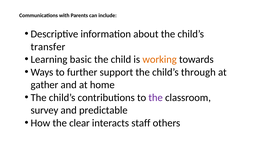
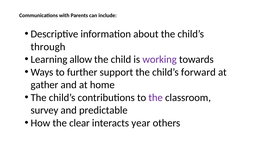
transfer: transfer -> through (48, 46)
basic: basic -> allow (81, 59)
working colour: orange -> purple (160, 59)
through: through -> forward (198, 72)
staff: staff -> year (141, 122)
